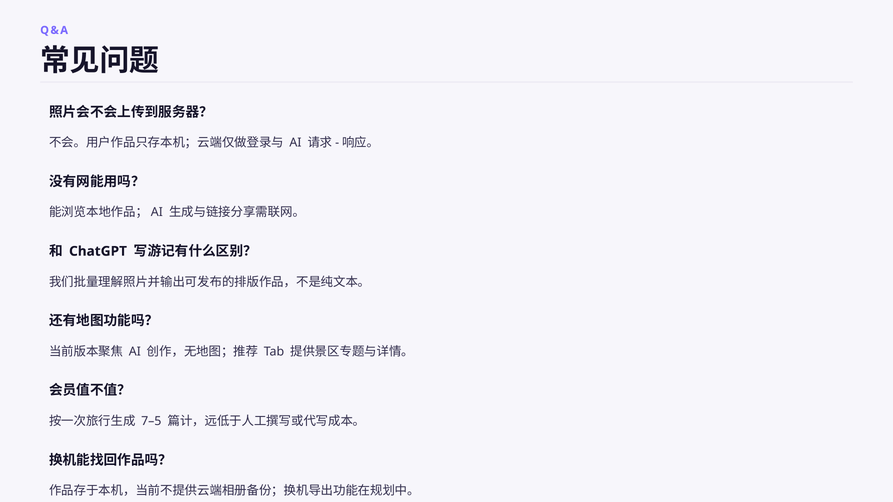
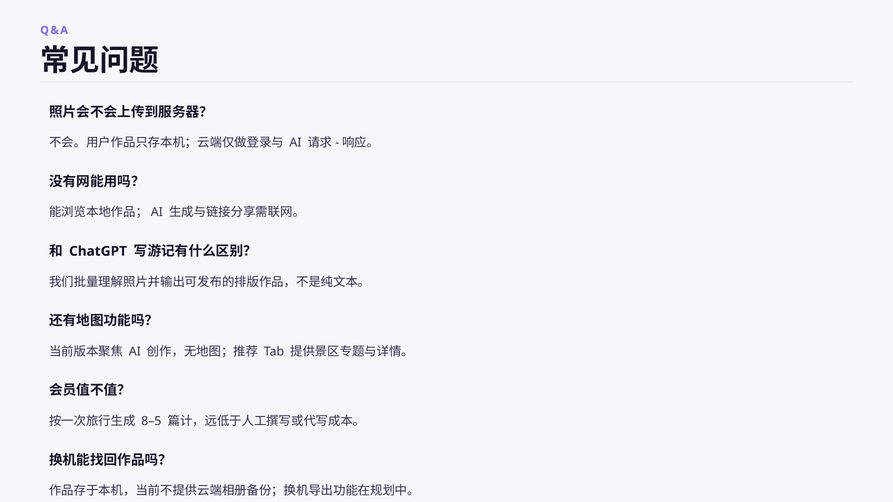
7–5: 7–5 -> 8–5 (151, 421)
